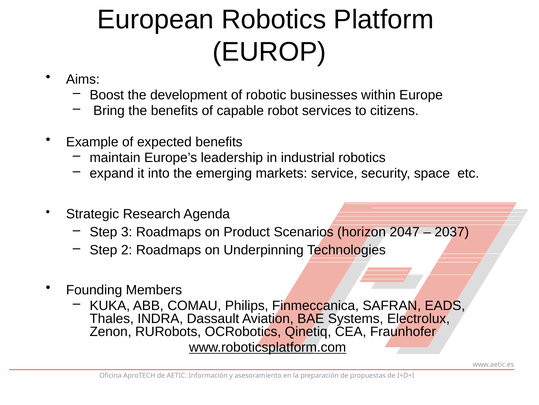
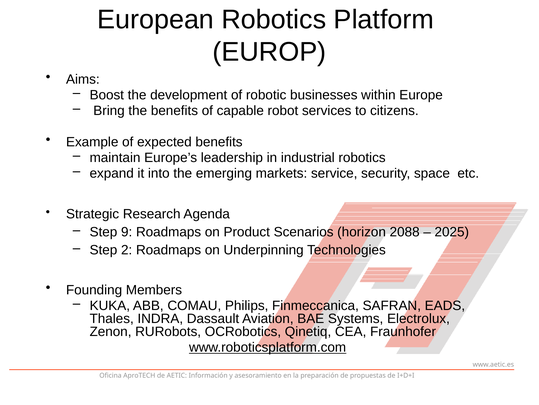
3: 3 -> 9 (127, 231)
2047: 2047 -> 2088 (405, 231)
2037: 2037 -> 2025 (452, 231)
